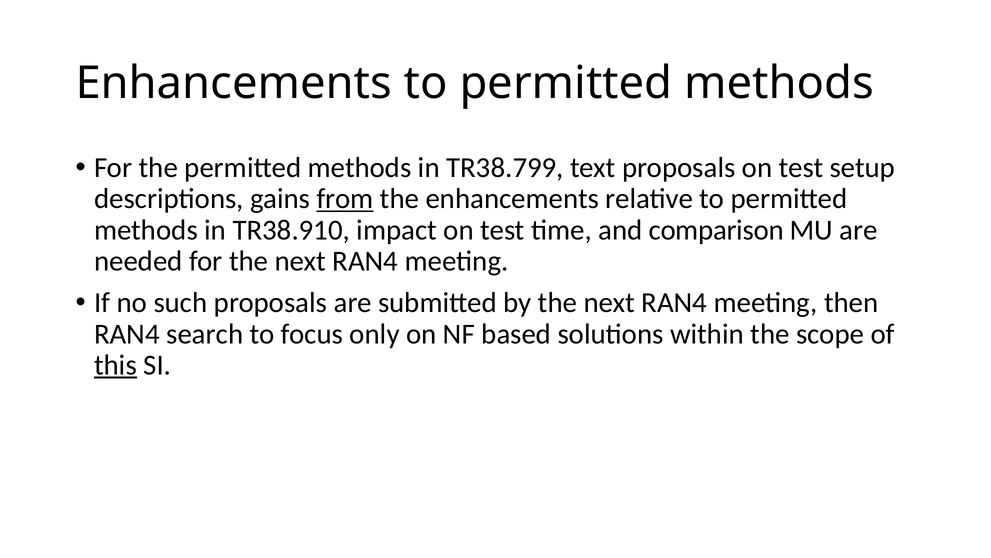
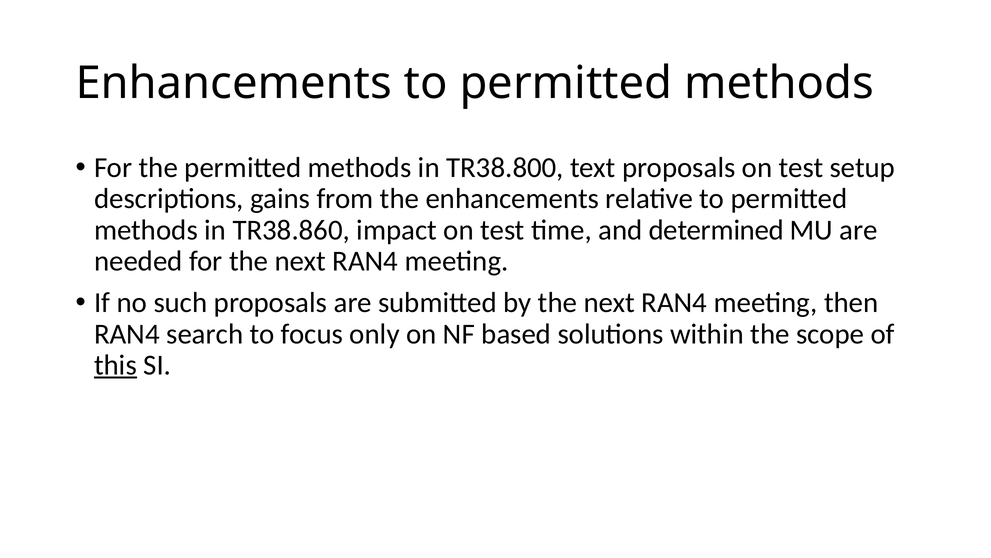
TR38.799: TR38.799 -> TR38.800 (505, 167)
from underline: present -> none (345, 199)
TR38.910: TR38.910 -> TR38.860 (291, 230)
comparison: comparison -> determined (716, 230)
